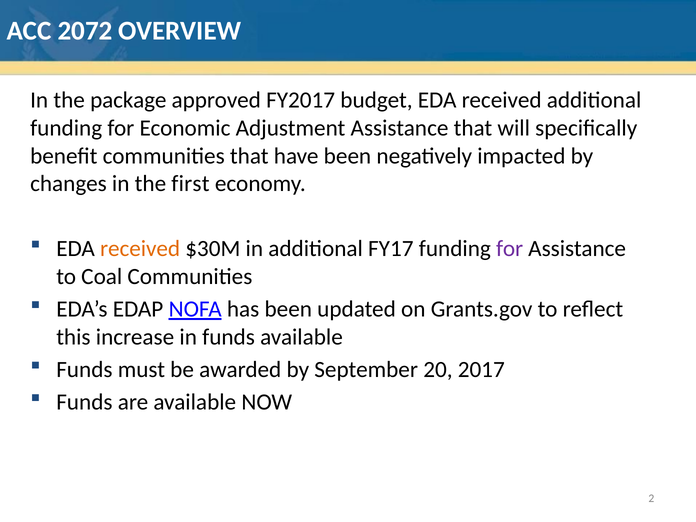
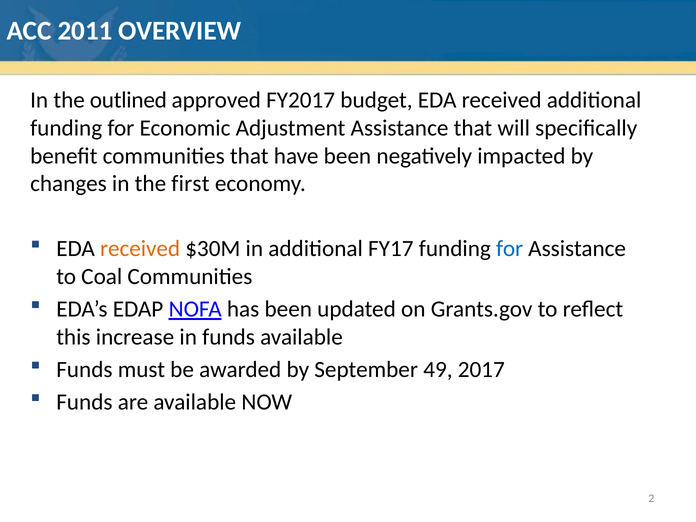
2072: 2072 -> 2011 (85, 31)
package: package -> outlined (128, 100)
for colour: purple -> blue (510, 249)
20: 20 -> 49 (438, 370)
